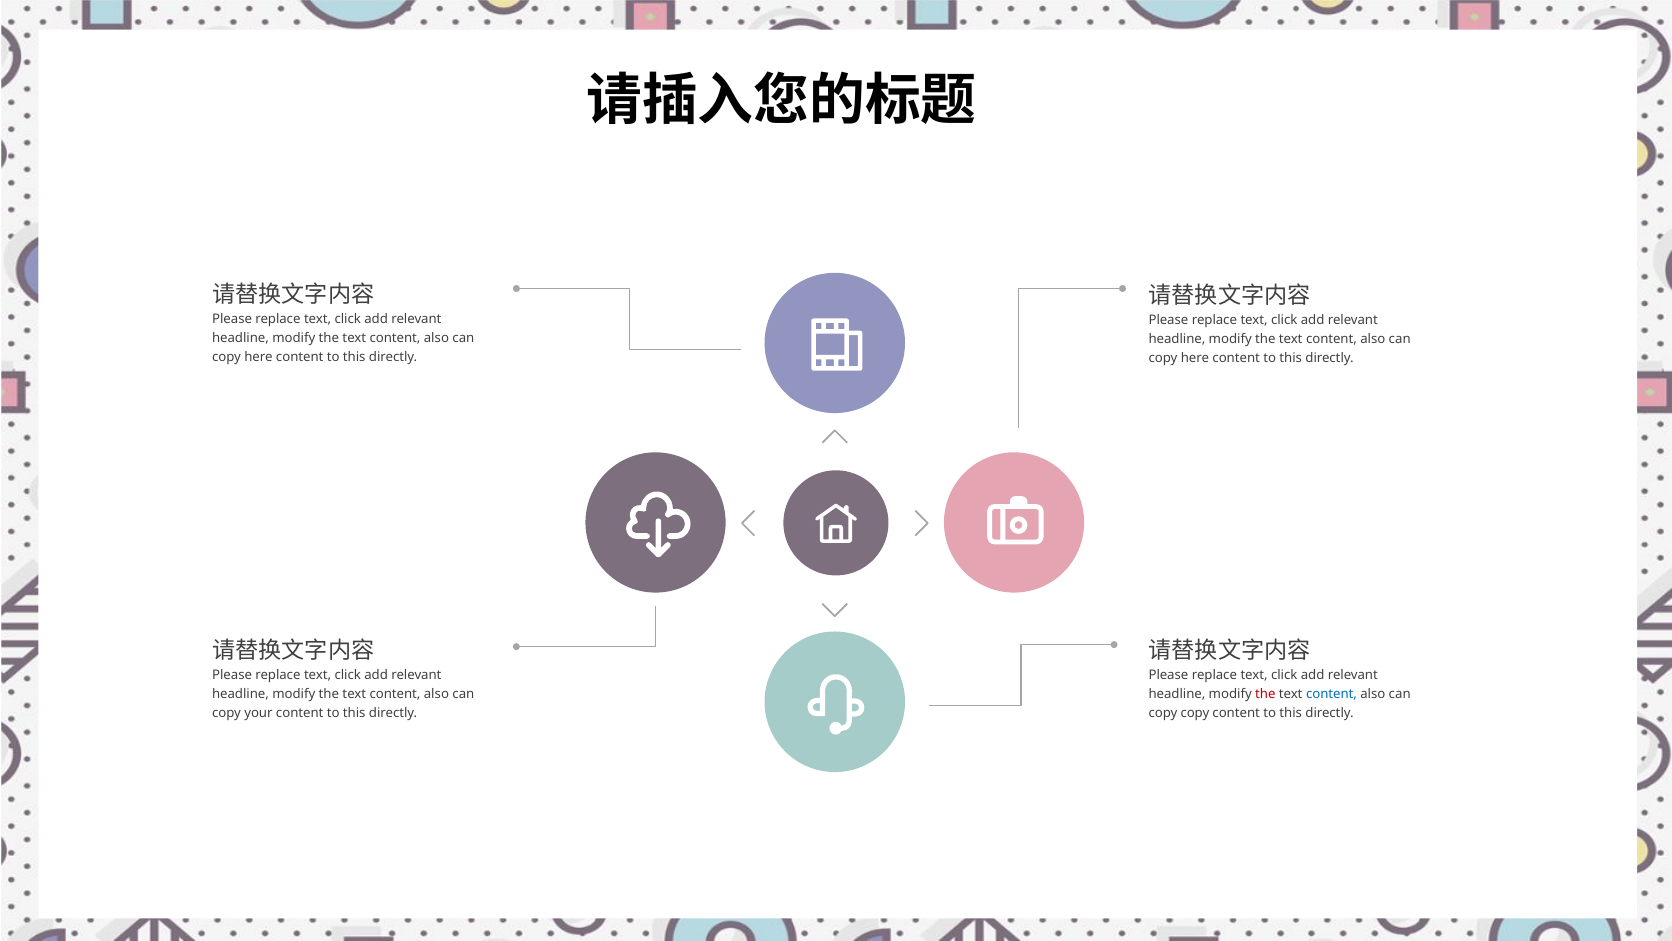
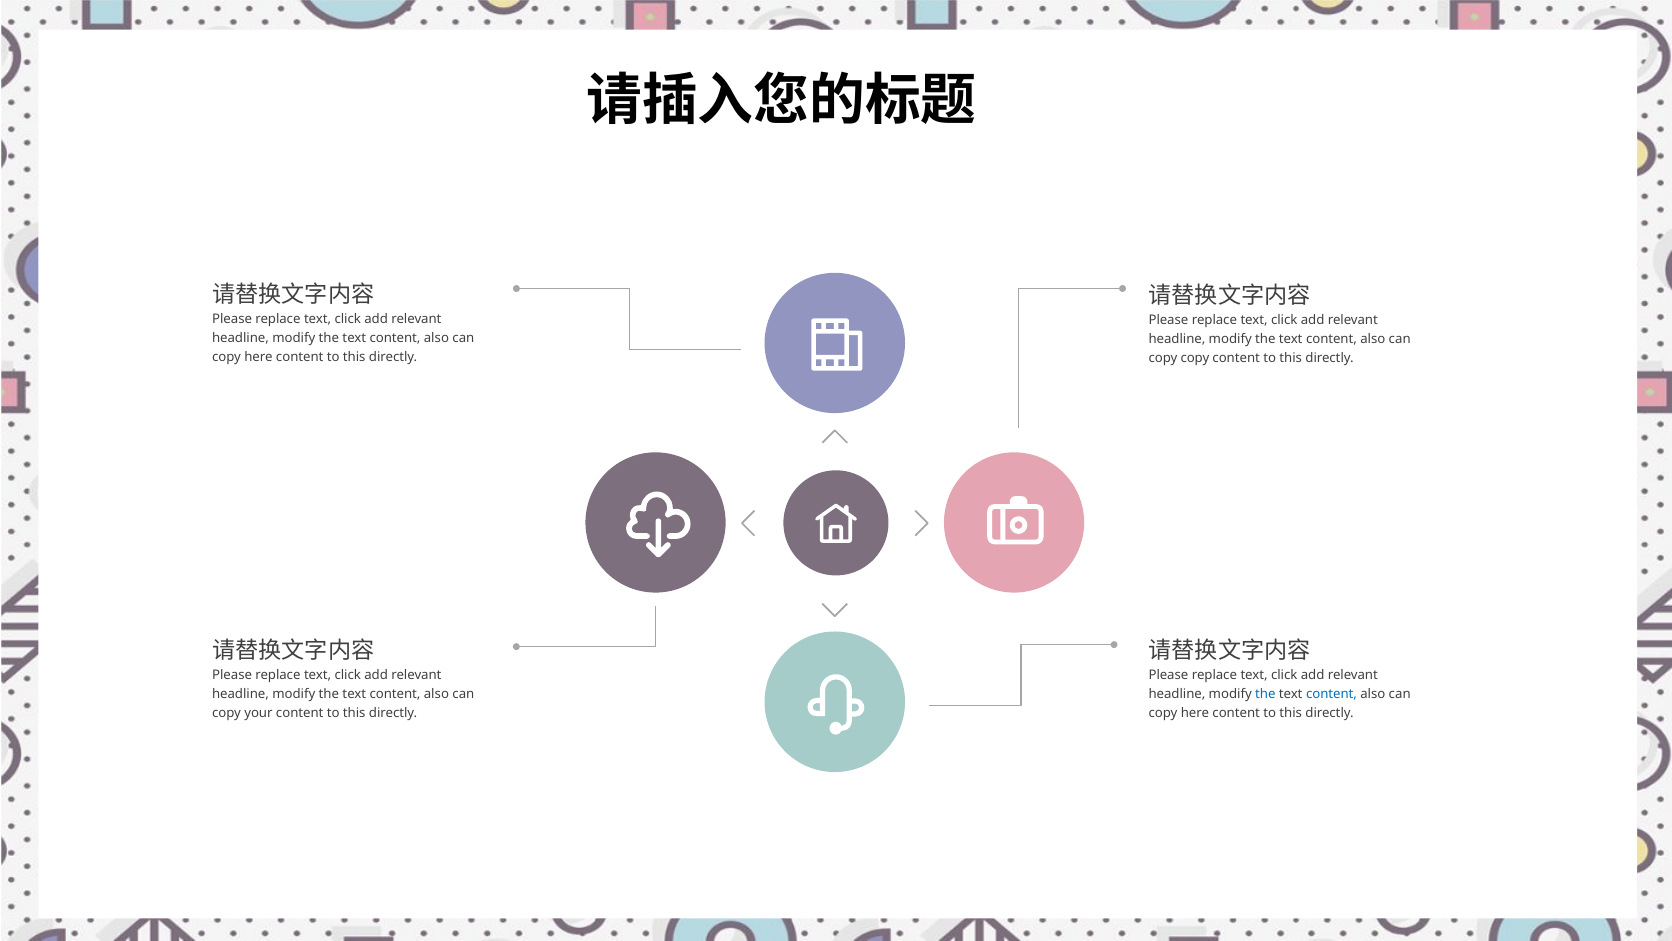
here: here -> copy (1195, 358)
the colour: red -> blue (1265, 694)
copy: copy -> here (1195, 713)
